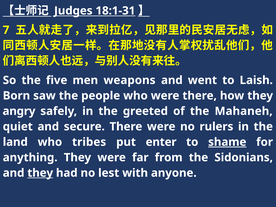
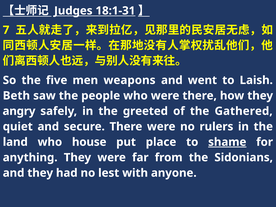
Born: Born -> Beth (16, 96)
Mahaneh: Mahaneh -> Gathered (244, 111)
tribes: tribes -> house (89, 142)
enter: enter -> place (161, 142)
they underline: present -> none (40, 173)
